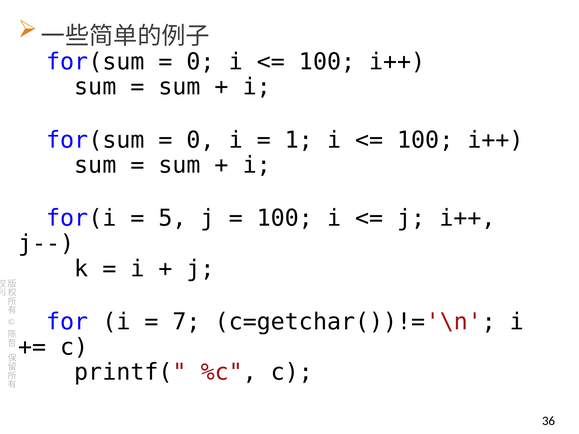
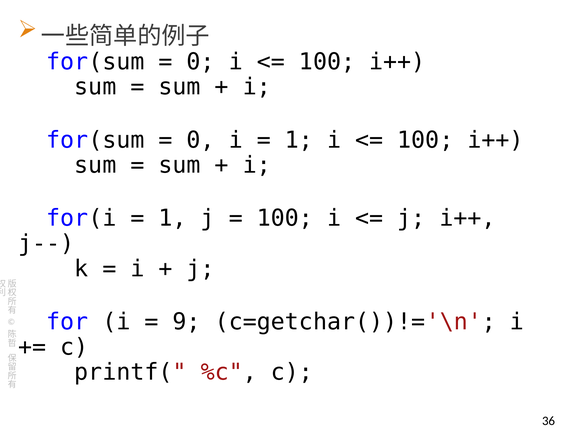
5: 5 -> 1 (173, 218)
7: 7 -> 9 (187, 322)
